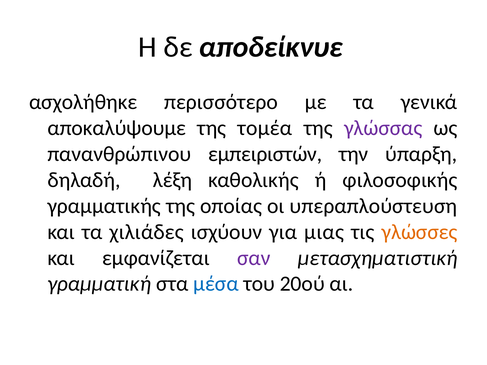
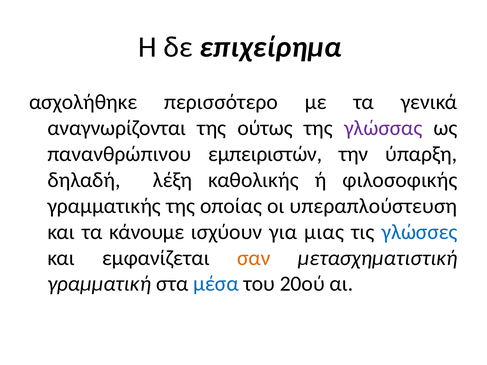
αποδείκνυε: αποδείκνυε -> επιχείρημα (271, 47)
αποκαλύψουμε: αποκαλύψουμε -> αναγνωρίζονται (117, 128)
τομέα: τομέα -> ούτως (265, 128)
χιλιάδες: χιλιάδες -> κάνουμε (147, 232)
γλώσσες colour: orange -> blue (419, 232)
σαν colour: purple -> orange (254, 258)
